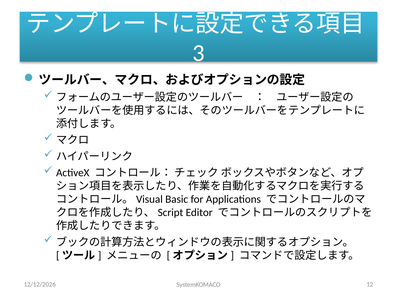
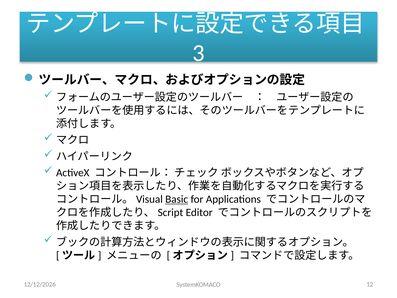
Basic underline: none -> present (177, 199)
